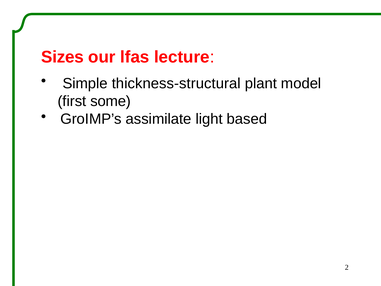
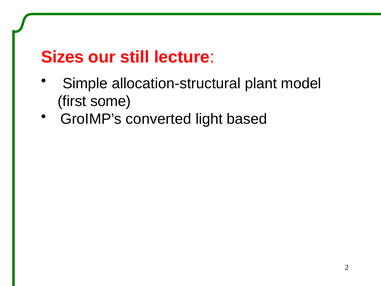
lfas: lfas -> still (135, 57)
thickness-structural: thickness-structural -> allocation-structural (176, 83)
assimilate: assimilate -> converted (159, 119)
